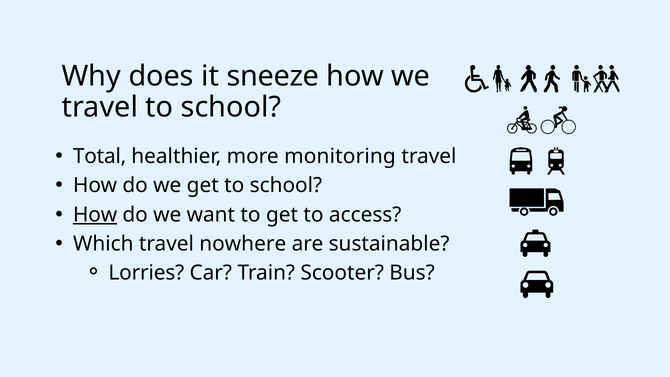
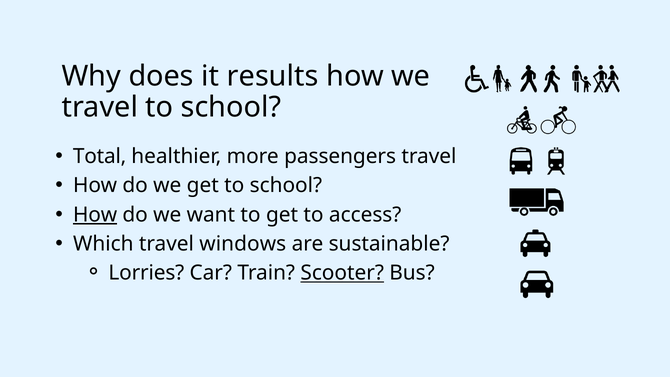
sneeze: sneeze -> results (273, 76)
monitoring: monitoring -> passengers (340, 156)
nowhere: nowhere -> windows (243, 244)
Scooter underline: none -> present (342, 273)
